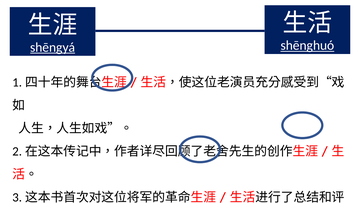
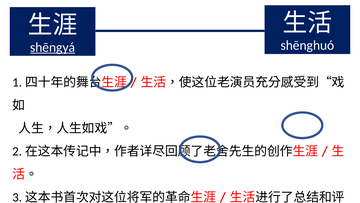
shēnghuó underline: present -> none (307, 45)
